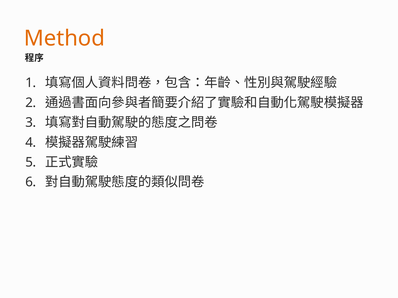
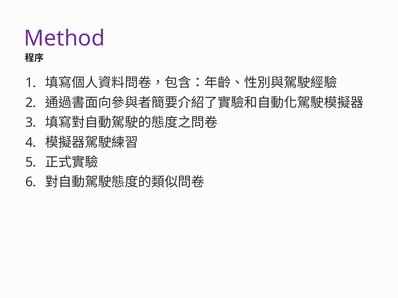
Method colour: orange -> purple (64, 38)
